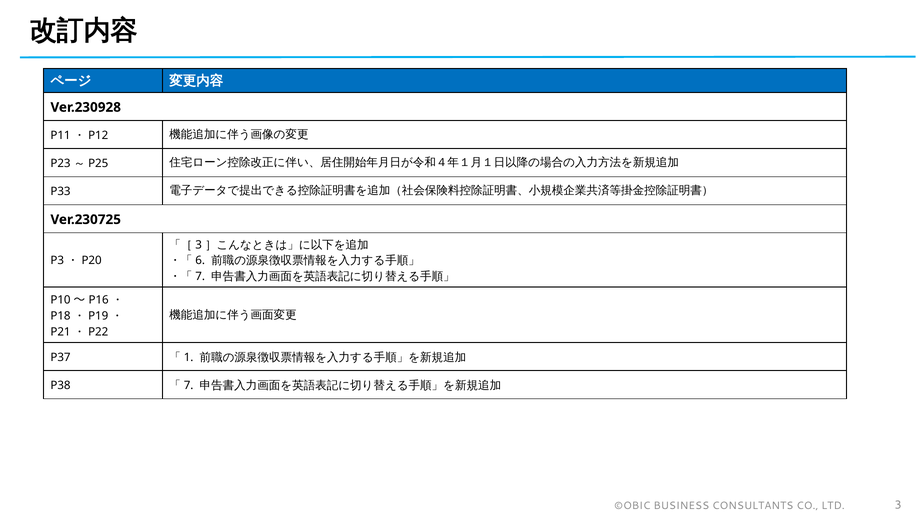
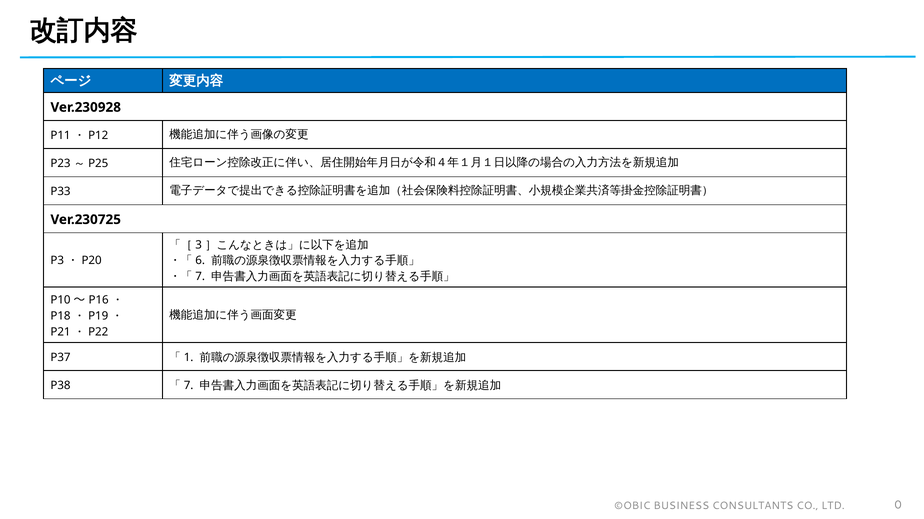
LTD 3: 3 -> 0 (898, 505)
